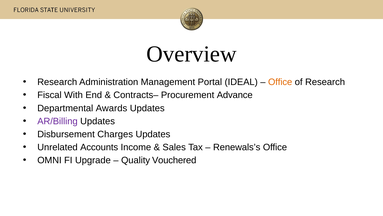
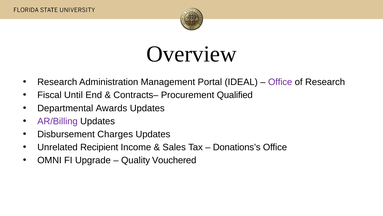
Office colour: orange -> purple (280, 82)
With: With -> Until (73, 95)
Advance: Advance -> Qualified (235, 95)
Accounts: Accounts -> Recipient (99, 147)
Renewals’s: Renewals’s -> Donations’s (237, 147)
